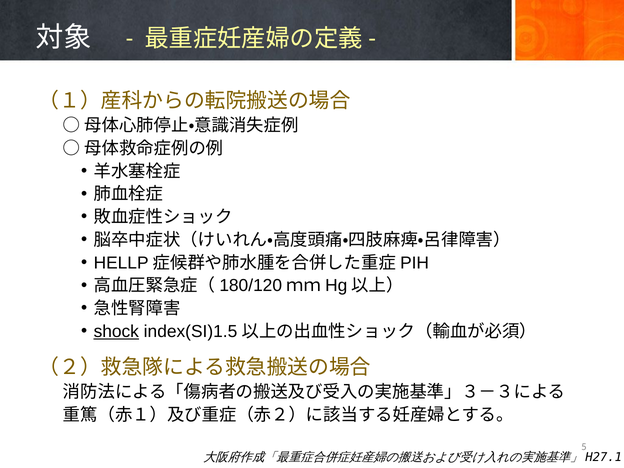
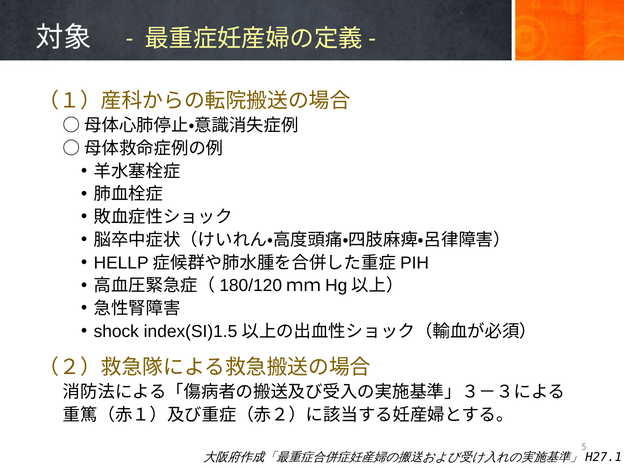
shock underline: present -> none (116, 332)
